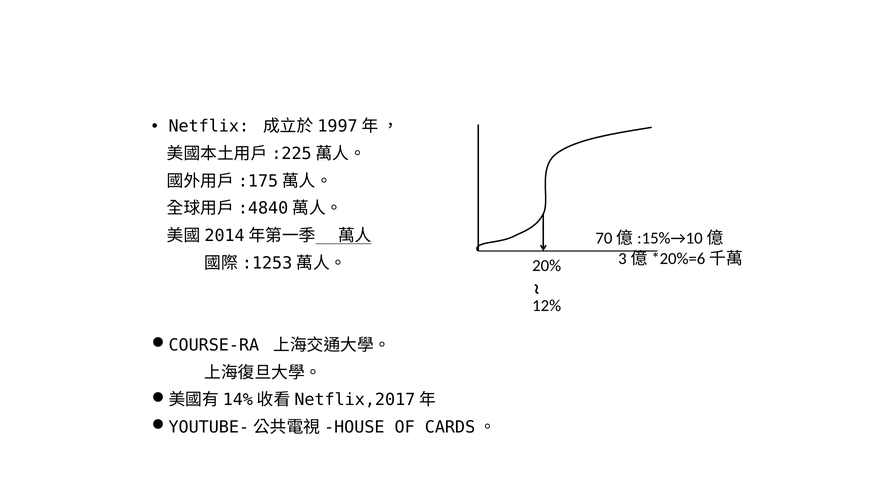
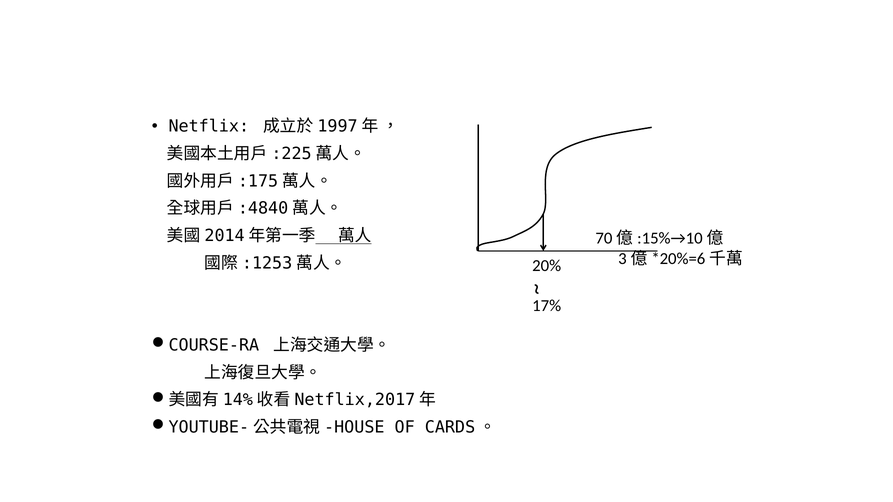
12%: 12% -> 17% (547, 306)
